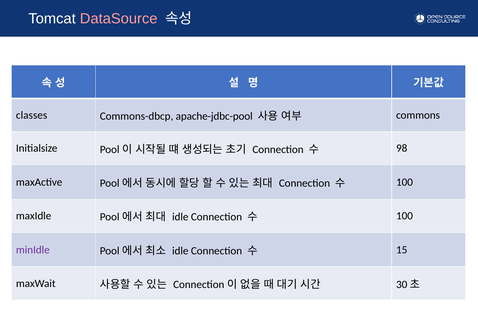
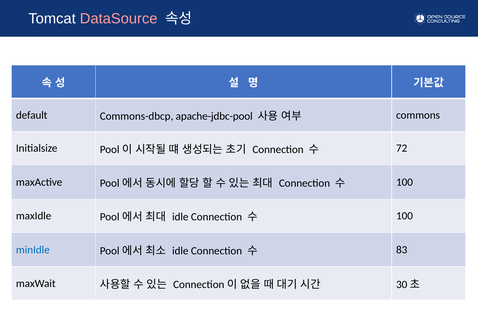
classes: classes -> default (32, 115)
98: 98 -> 72 (402, 148)
minIdle colour: purple -> blue (33, 250)
15: 15 -> 83 (402, 250)
